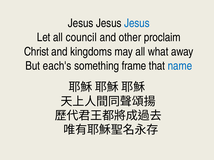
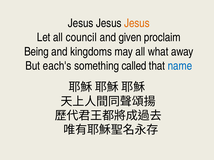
Jesus colour: blue -> orange (137, 23)
other: other -> given (130, 38)
Christ: Christ -> Being (36, 52)
frame: frame -> called (134, 66)
